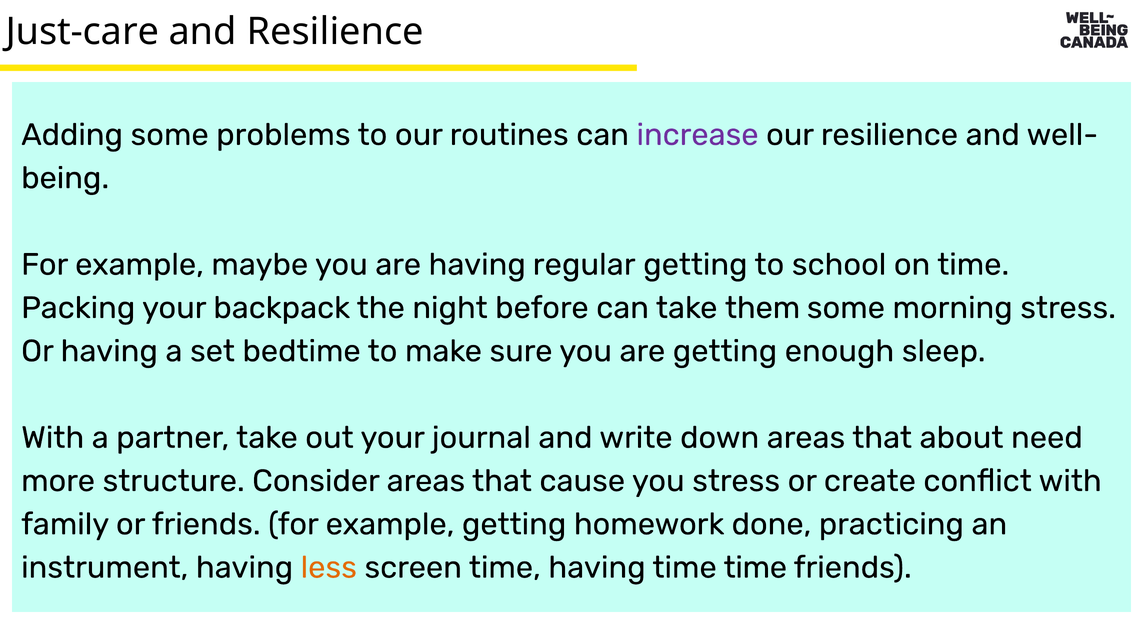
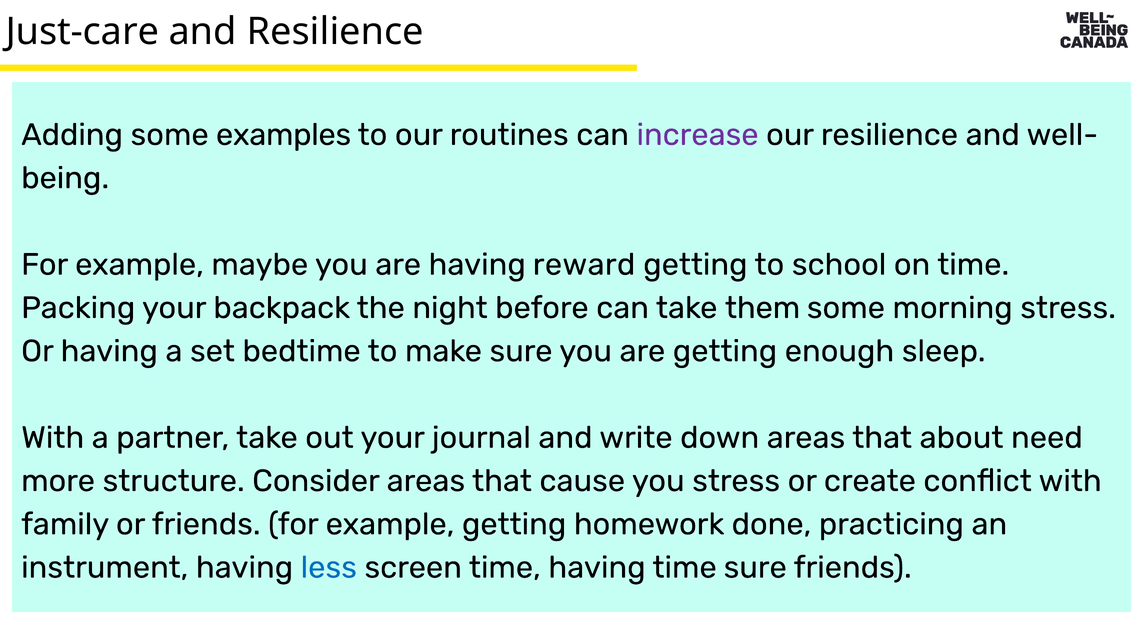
problems: problems -> examples (284, 135)
regular: regular -> reward (584, 264)
less colour: orange -> blue (329, 567)
time time: time -> sure (755, 567)
